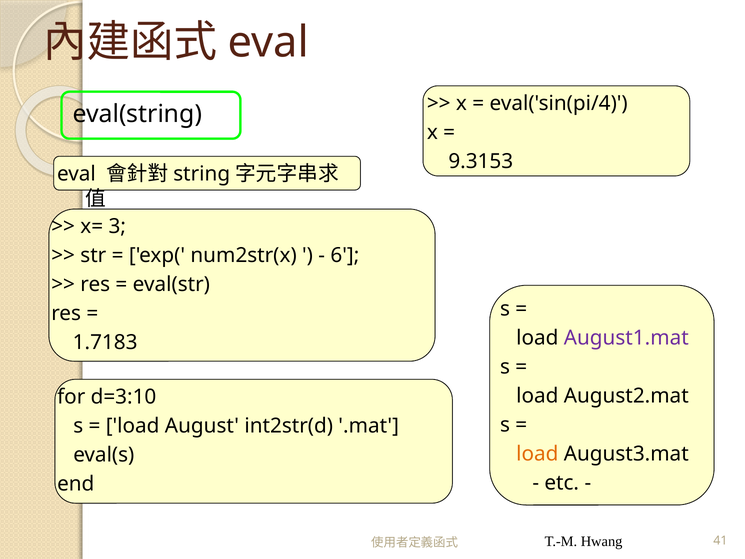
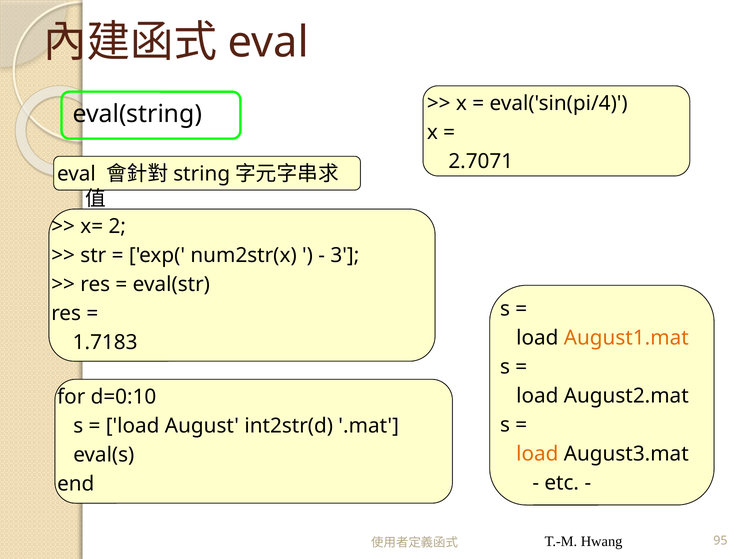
9.3153: 9.3153 -> 2.7071 (481, 161)
3: 3 -> 2 (117, 227)
6: 6 -> 3 (345, 256)
August1.mat colour: purple -> orange (626, 338)
d=3:10: d=3:10 -> d=0:10 (124, 397)
41: 41 -> 95 (720, 540)
